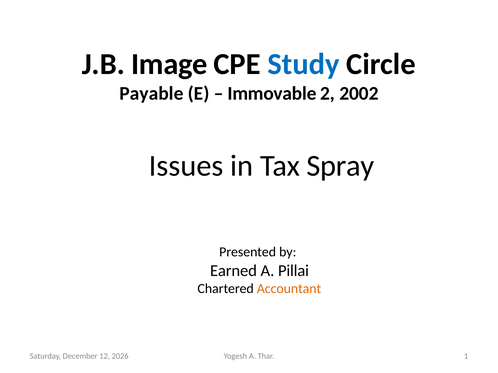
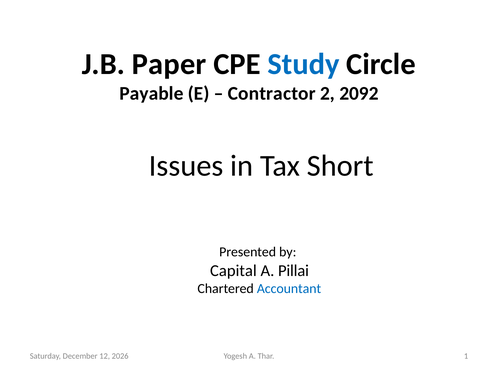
Image: Image -> Paper (169, 64)
Immovable: Immovable -> Contractor (272, 93)
2002: 2002 -> 2092 (359, 93)
Spray: Spray -> Short (340, 166)
Earned: Earned -> Capital (233, 271)
Accountant colour: orange -> blue (289, 289)
